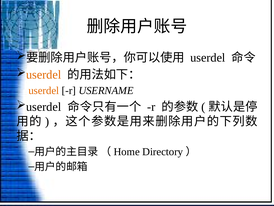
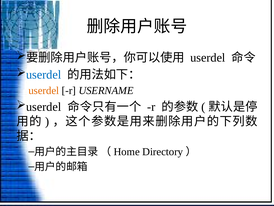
userdel colour: orange -> blue (44, 75)
